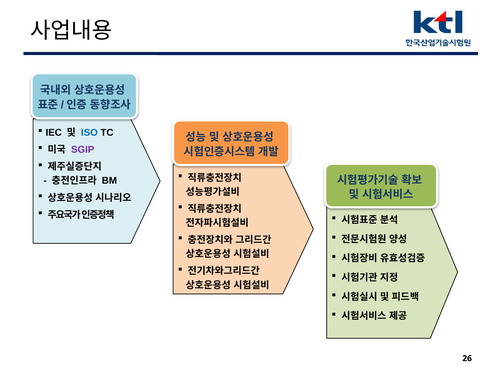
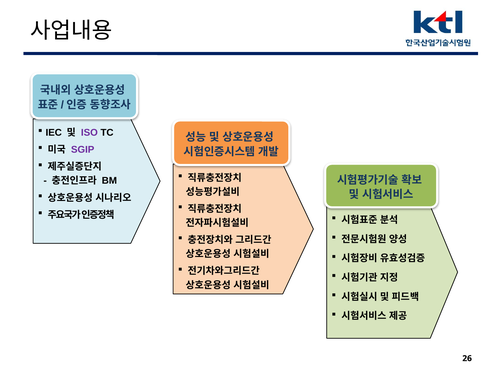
ISO colour: blue -> purple (89, 133)
